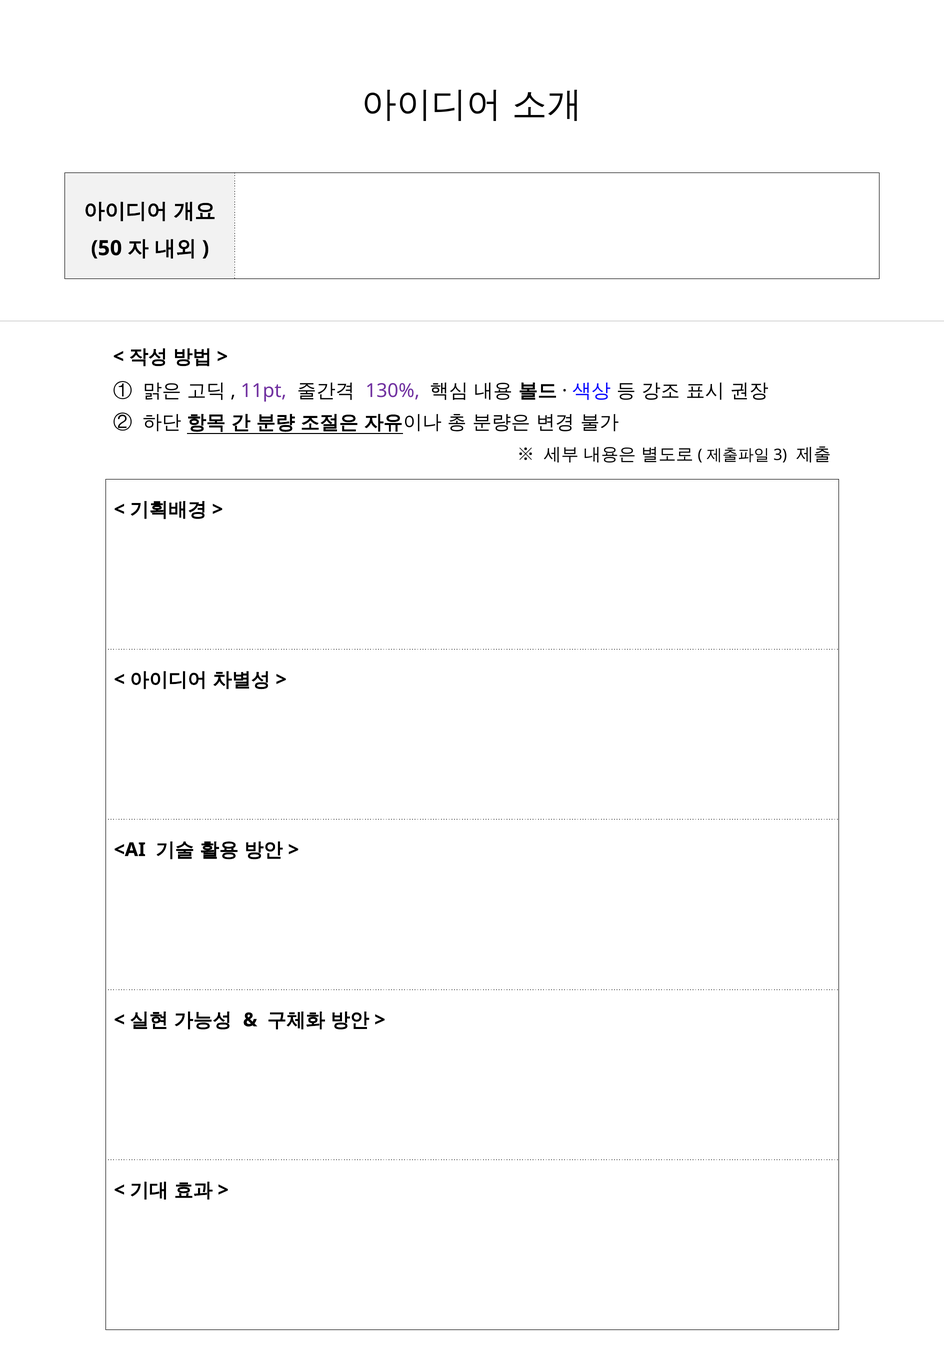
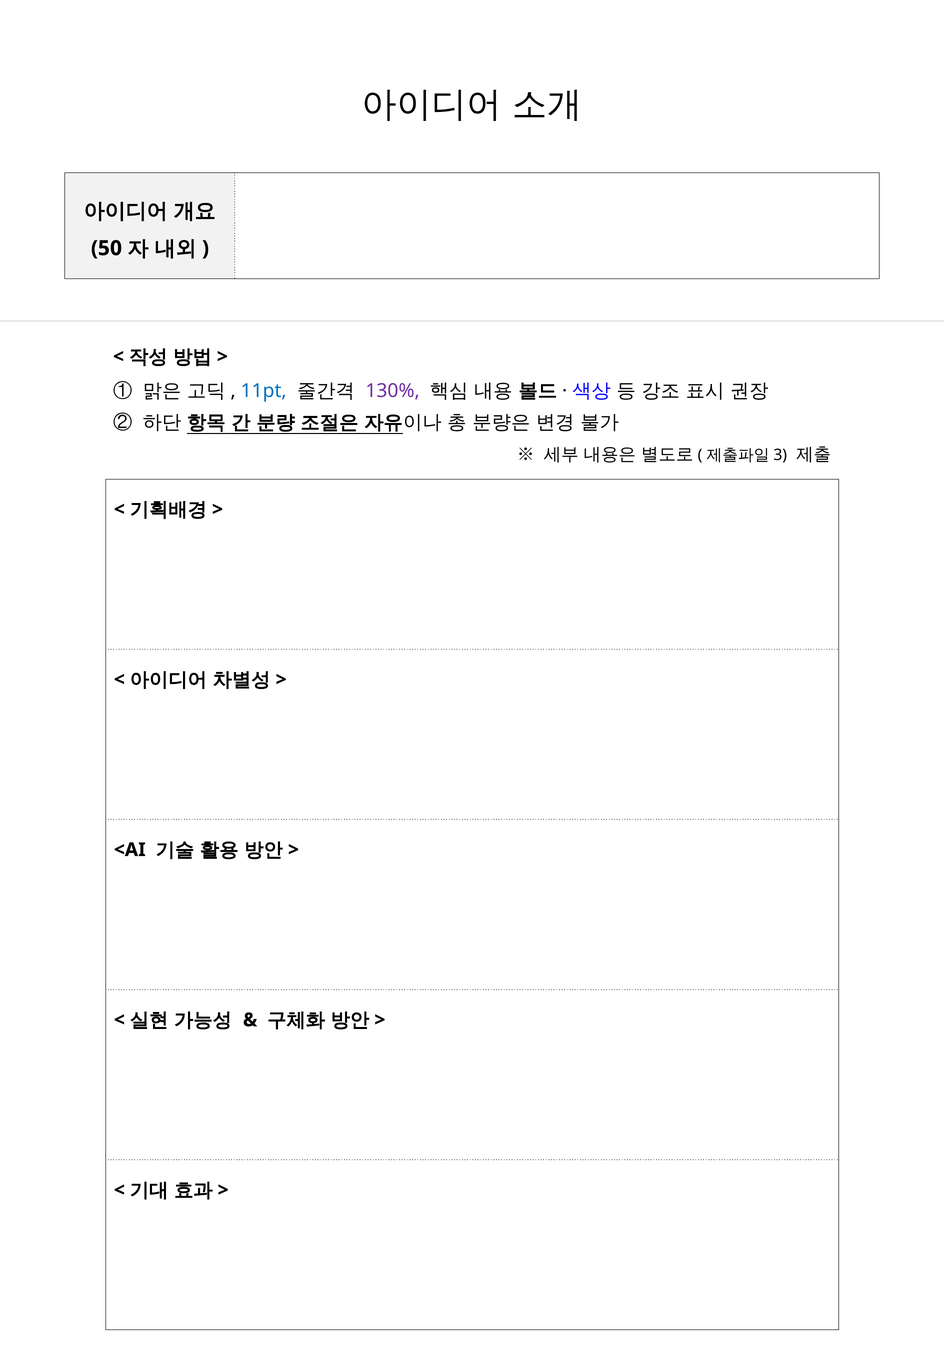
11pt colour: purple -> blue (264, 391)
